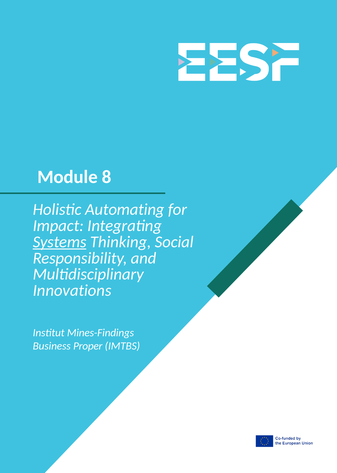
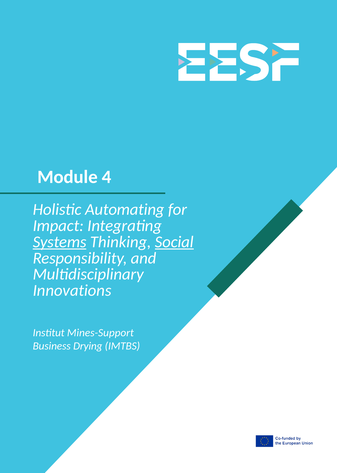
8: 8 -> 4 (107, 177)
Social underline: none -> present (174, 242)
Mines-Findings: Mines-Findings -> Mines-Support (100, 332)
Proper: Proper -> Drying (88, 346)
